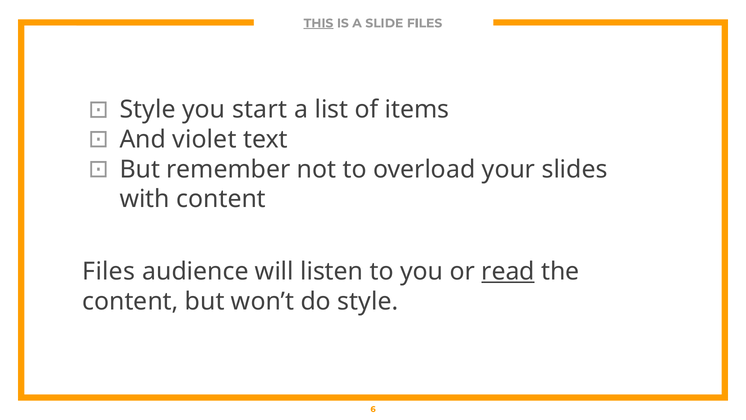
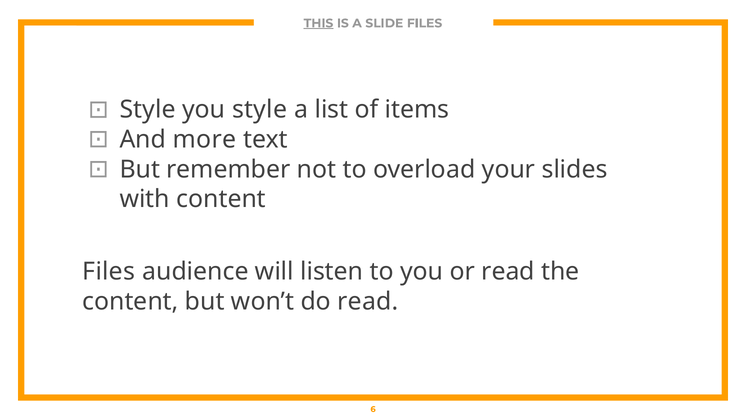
you start: start -> style (260, 110)
violet: violet -> more (204, 139)
read underline: present -> none (508, 271)
do style: style -> read (368, 301)
